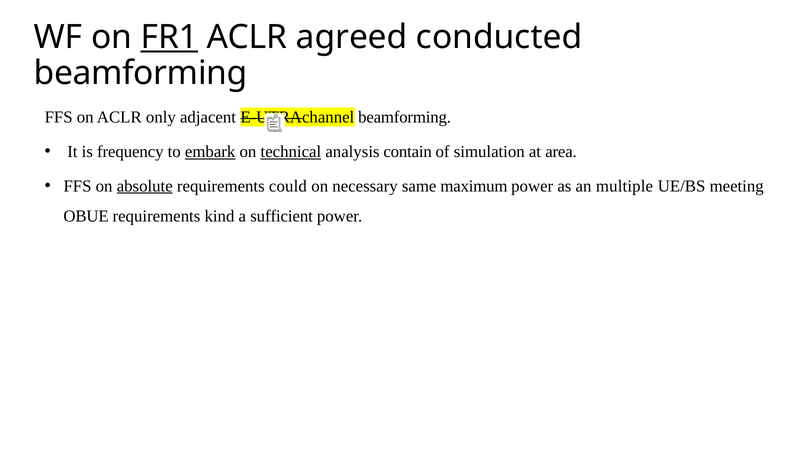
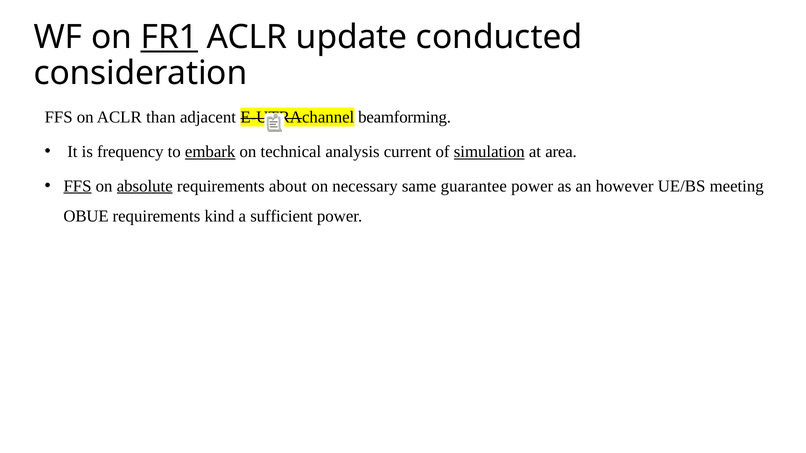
agreed: agreed -> update (352, 37)
beamforming: beamforming -> consideration (141, 73)
only: only -> than (161, 117)
technical underline: present -> none (291, 152)
contain: contain -> current (408, 152)
simulation underline: none -> present (489, 152)
FFS underline: none -> present (78, 186)
could: could -> about (288, 186)
maximum: maximum -> guarantee (474, 186)
multiple: multiple -> however (625, 186)
